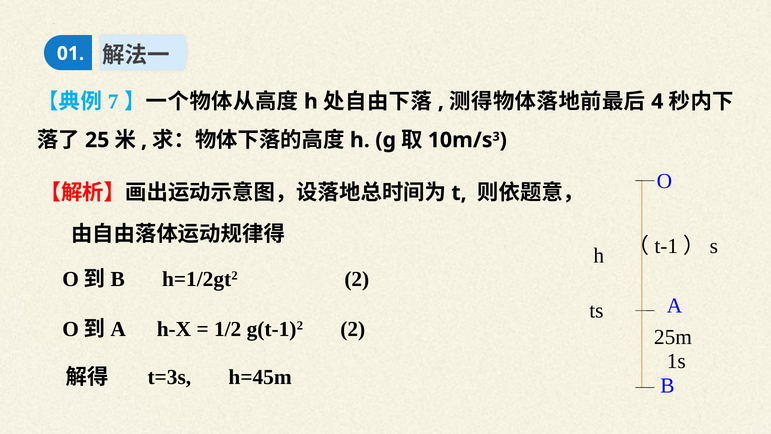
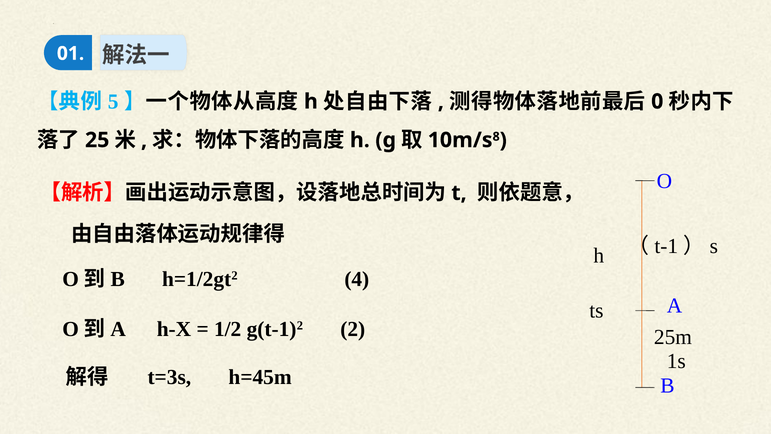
7: 7 -> 5 (113, 101)
4: 4 -> 0 (657, 101)
3: 3 -> 8 (496, 136)
h=1/2gt2 2: 2 -> 4 (357, 279)
